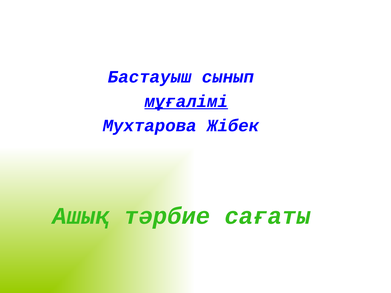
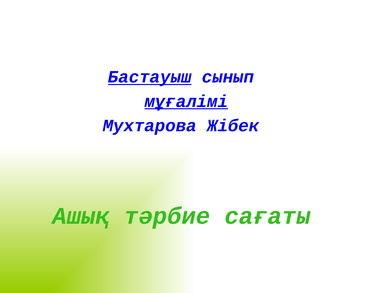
Бастауыш underline: none -> present (150, 77)
